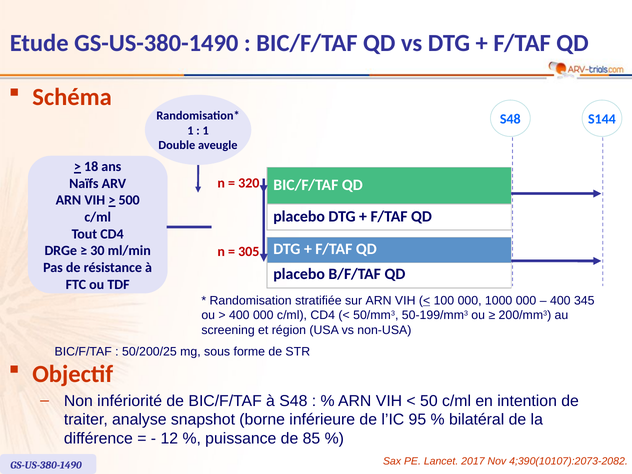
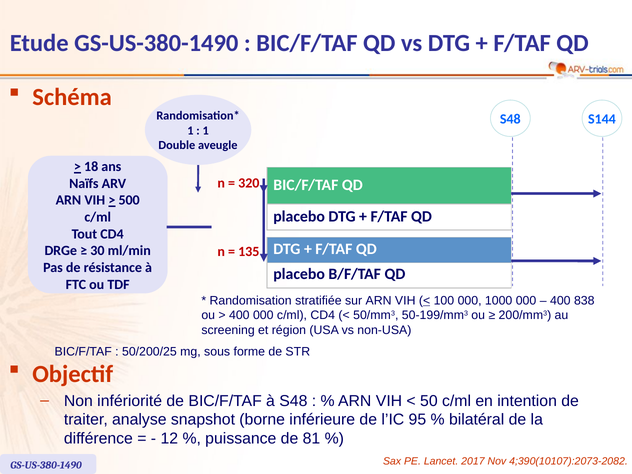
305: 305 -> 135 (249, 252)
345: 345 -> 838 (584, 300)
85: 85 -> 81 (311, 439)
